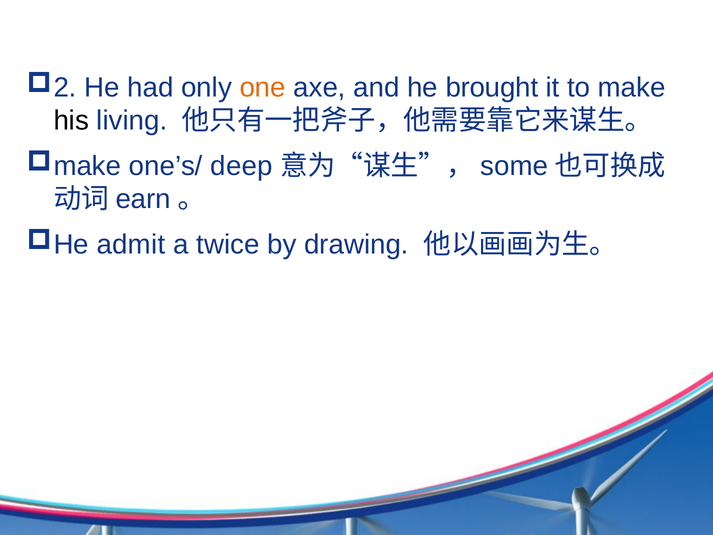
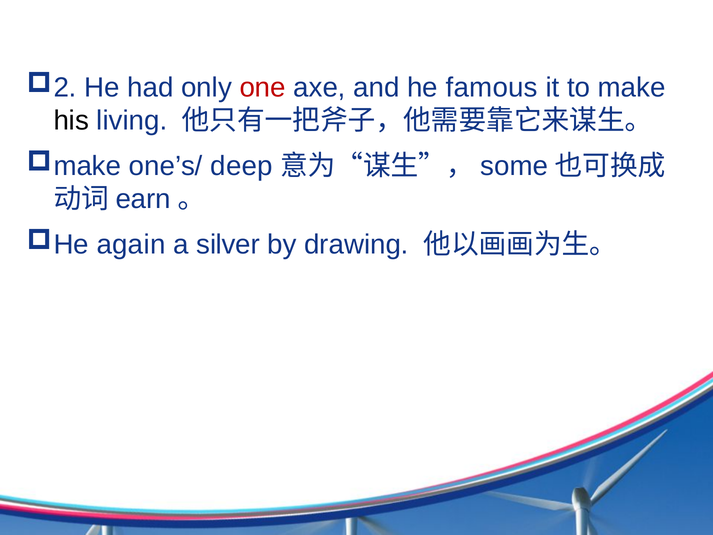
one colour: orange -> red (263, 87)
brought: brought -> famous (492, 87)
admit: admit -> again (131, 244)
twice: twice -> silver (228, 244)
